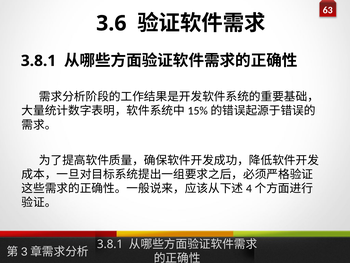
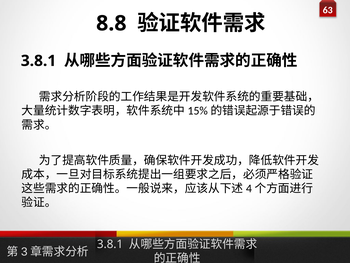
3.6: 3.6 -> 8.8 (111, 23)
